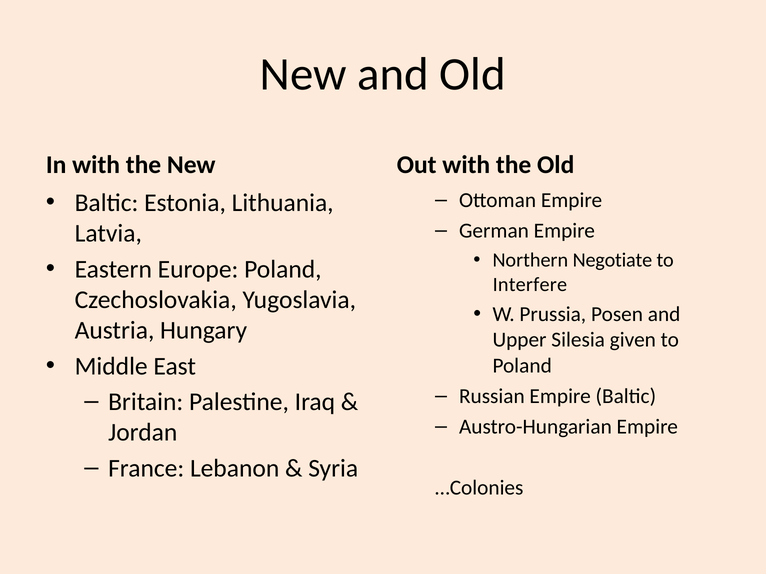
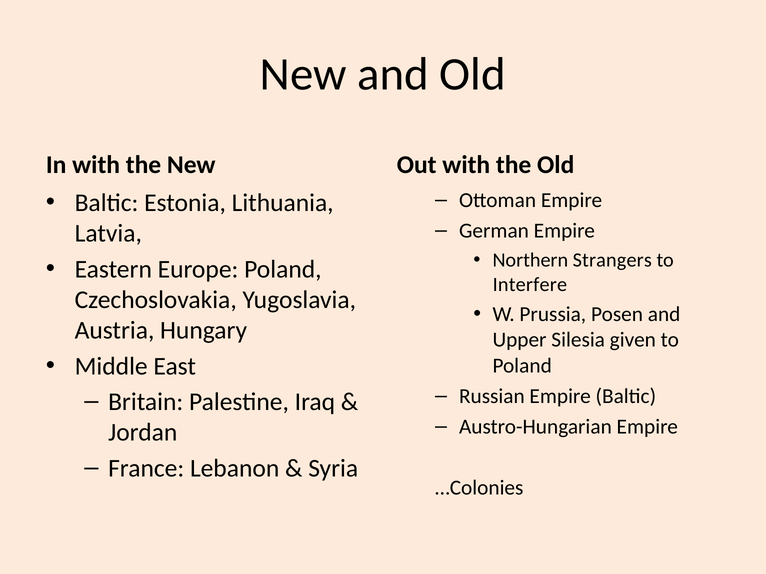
Negotiate: Negotiate -> Strangers (612, 260)
